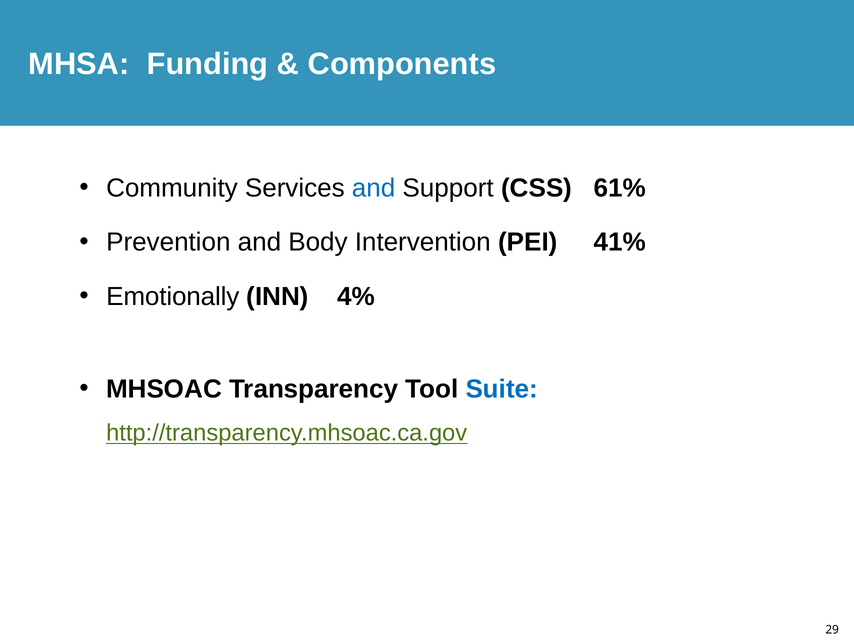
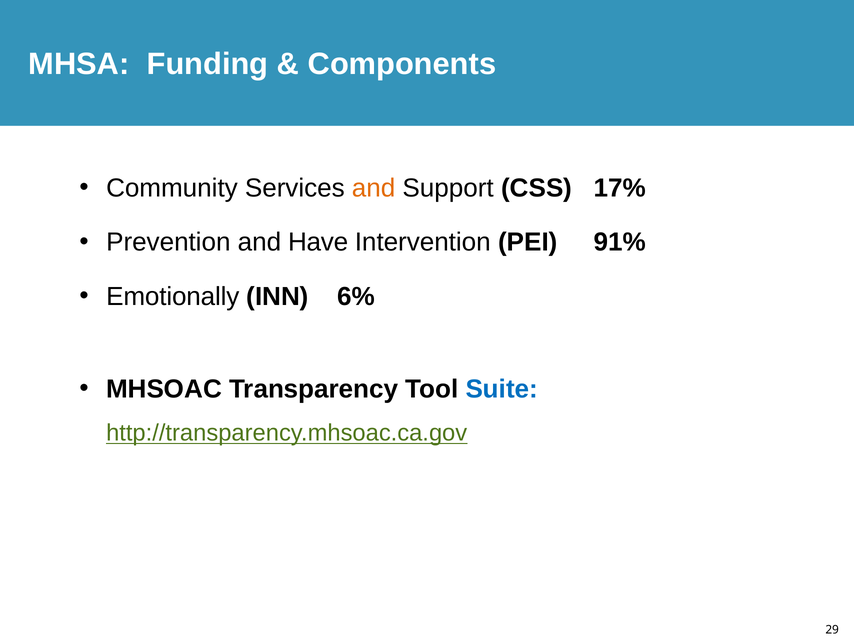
and colour: blue -> orange (374, 188)
61%: 61% -> 17% (620, 188)
Body: Body -> Have (318, 242)
41%: 41% -> 91% (620, 242)
4%: 4% -> 6% (356, 296)
